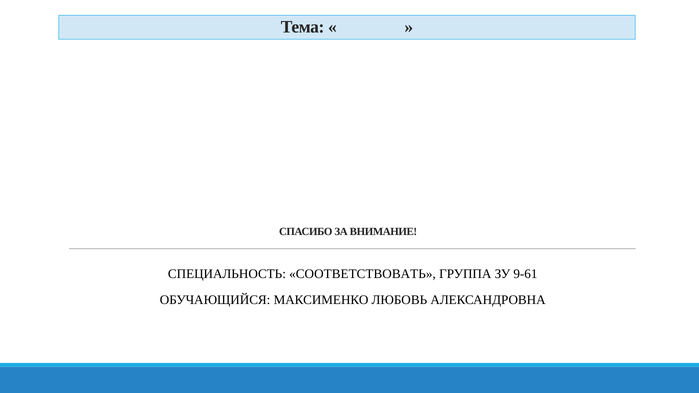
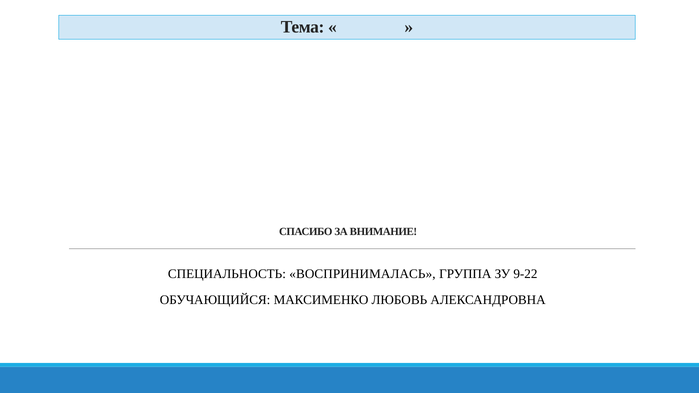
СООТВЕТСТВОВАТЬ: СООТВЕТСТВОВАТЬ -> ВОСПРИНИМАЛАСЬ (362, 274)
9-61: 9-61 -> 9-22 (525, 274)
